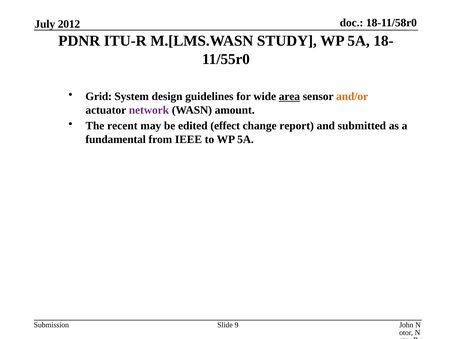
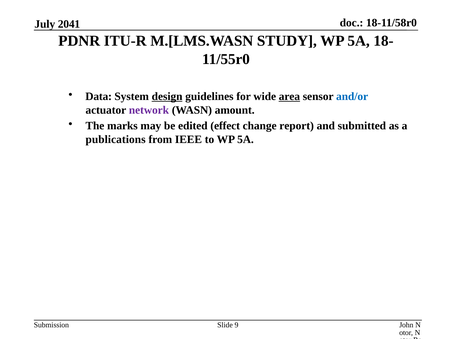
2012: 2012 -> 2041 (69, 24)
Grid: Grid -> Data (99, 96)
design underline: none -> present (167, 96)
and/or colour: orange -> blue (352, 96)
recent: recent -> marks (122, 126)
fundamental: fundamental -> publications (116, 139)
